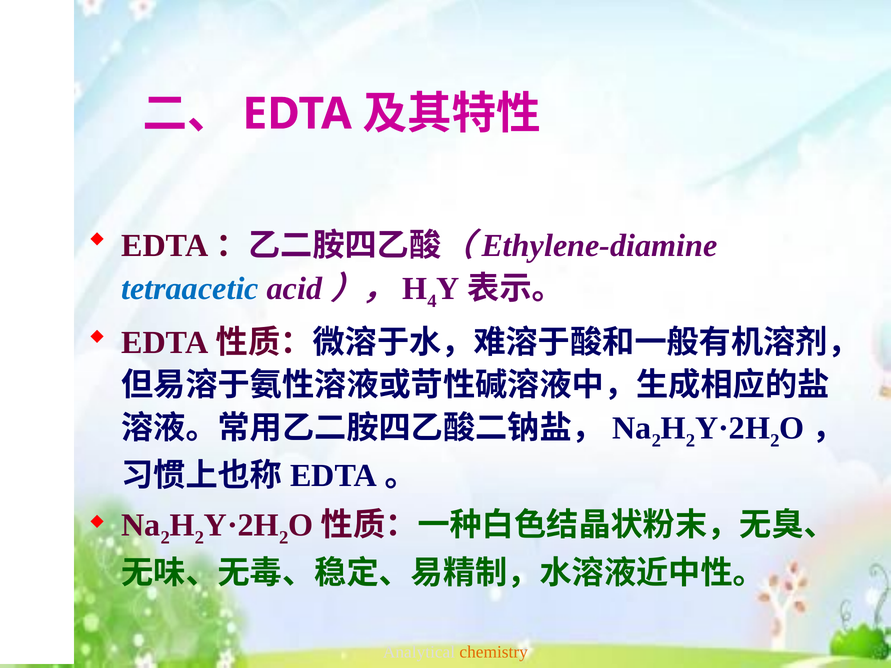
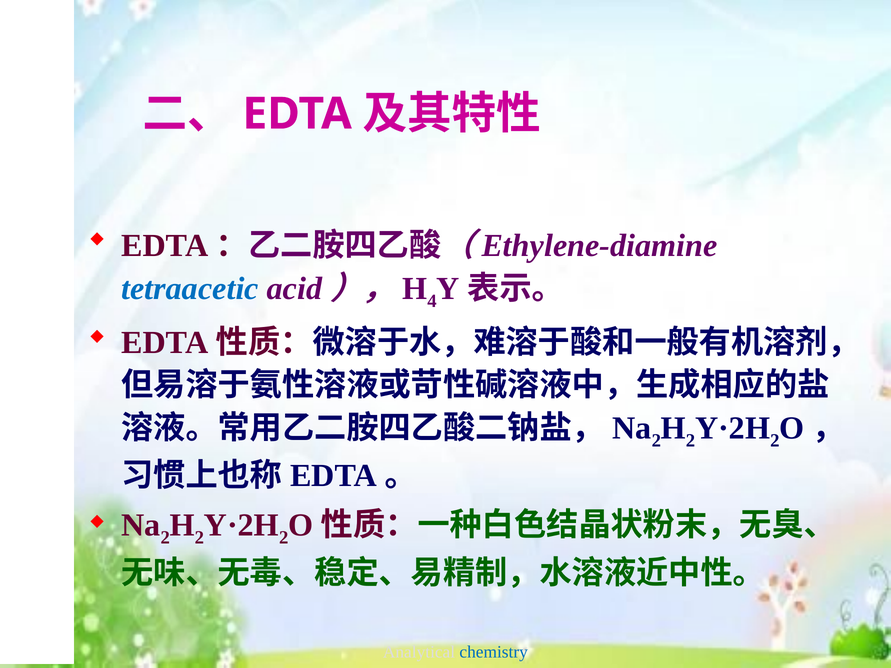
chemistry colour: orange -> blue (494, 652)
